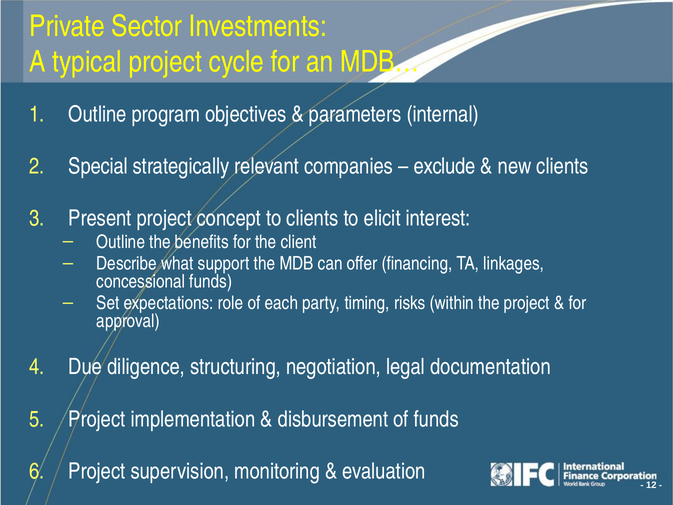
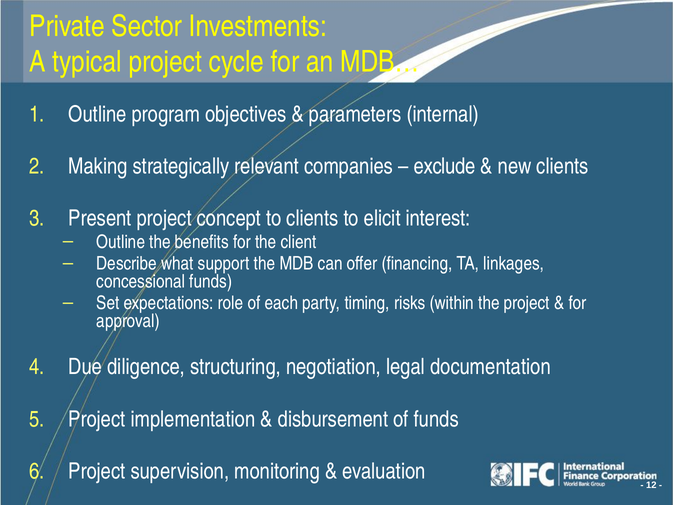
Special: Special -> Making (98, 166)
